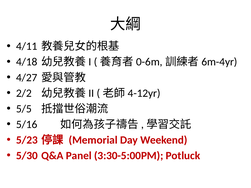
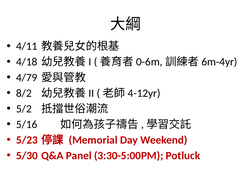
4/27: 4/27 -> 4/79 (27, 78)
2/2: 2/2 -> 8/2 (24, 93)
5/5: 5/5 -> 5/2 (24, 109)
